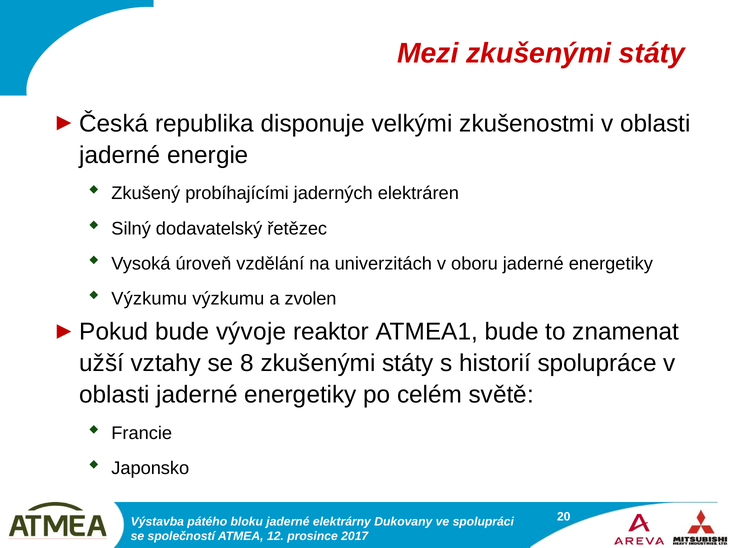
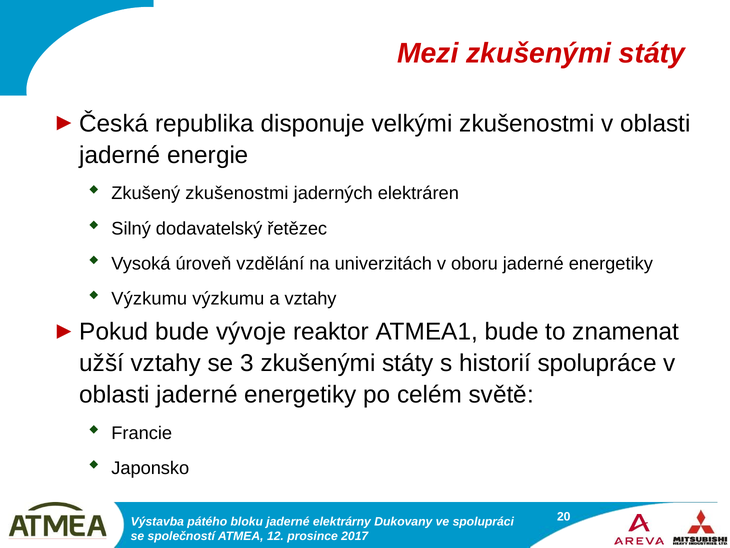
Zkušený probíhajícími: probíhajícími -> zkušenostmi (237, 193)
a zvolen: zvolen -> vztahy (311, 299)
8: 8 -> 3 (247, 363)
